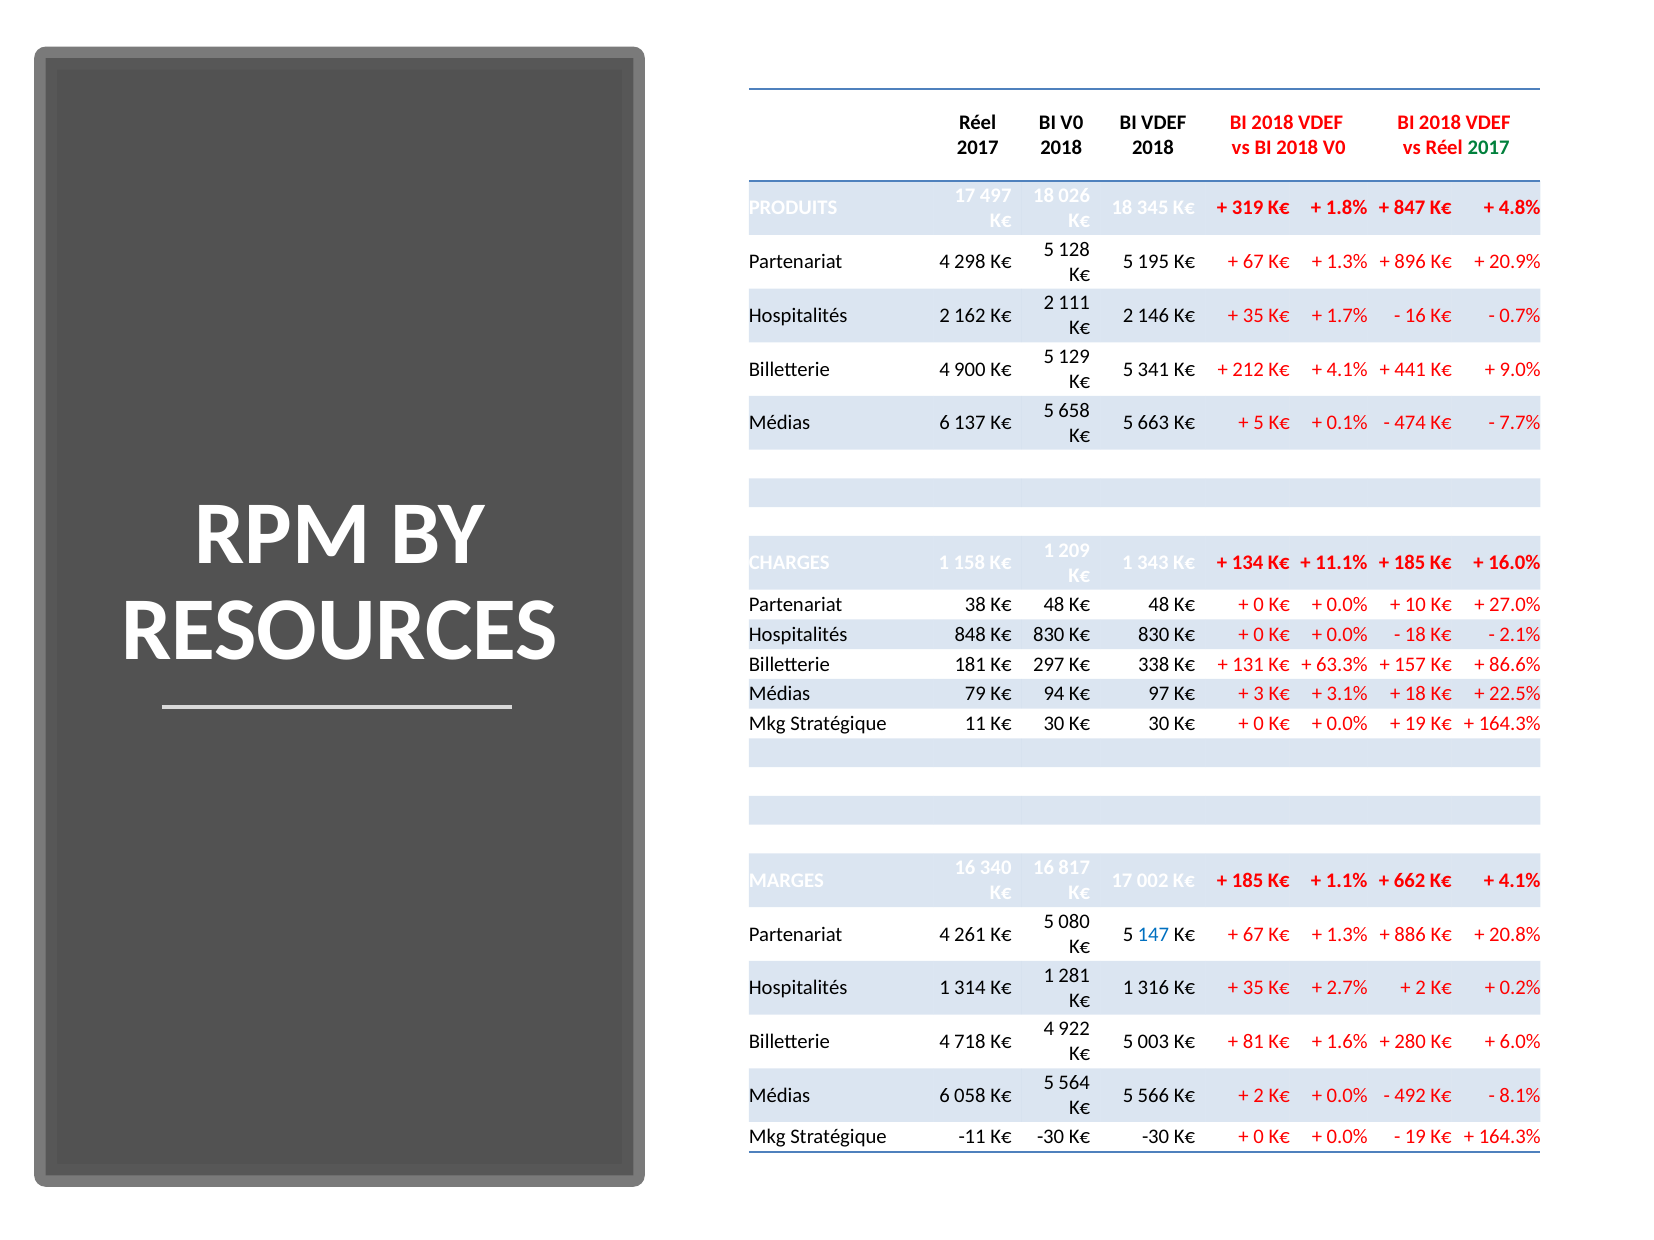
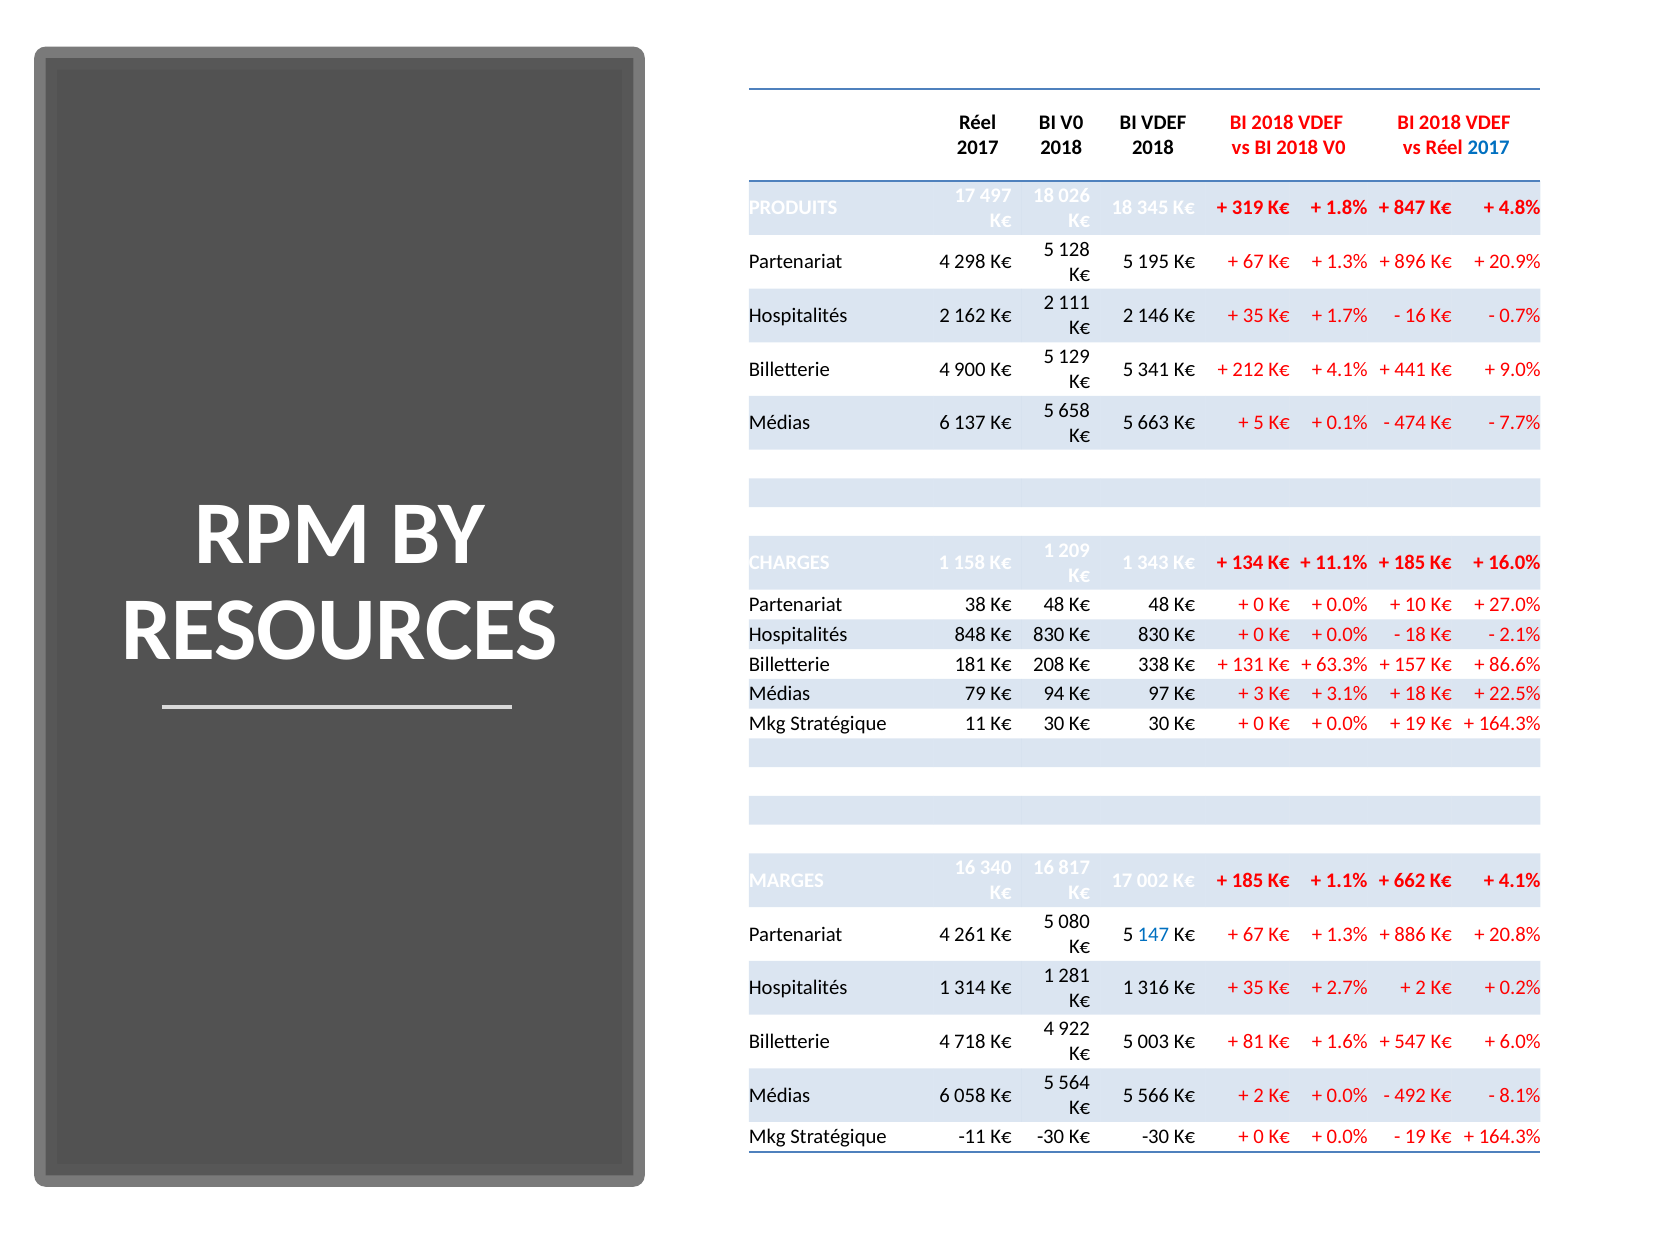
2017 colour: green -> blue (1489, 148)
297: 297 -> 208 (1049, 664)
280: 280 -> 547 (1410, 1042)
